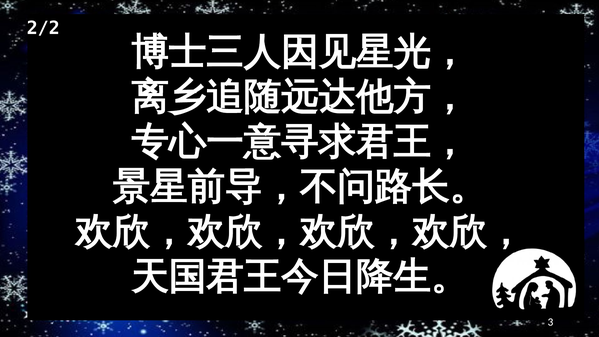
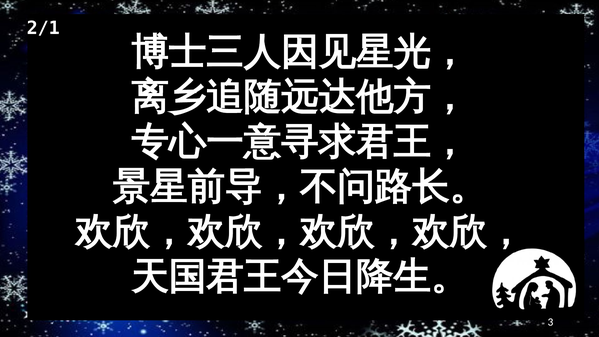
2/2: 2/2 -> 2/1 (43, 28)
